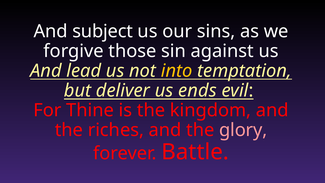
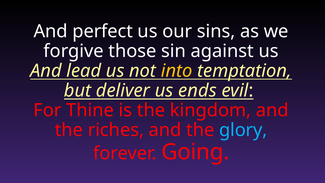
subject: subject -> perfect (103, 31)
glory colour: pink -> light blue (243, 130)
Battle: Battle -> Going (195, 152)
